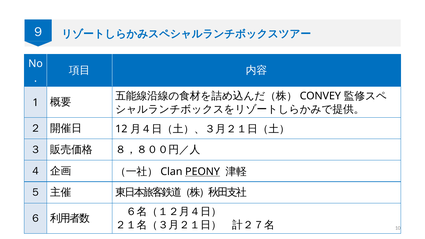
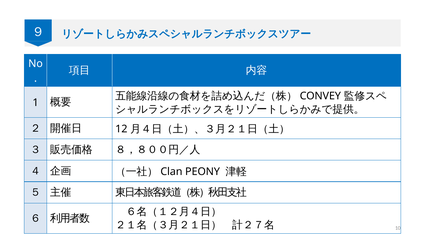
PEONY underline: present -> none (203, 172)
